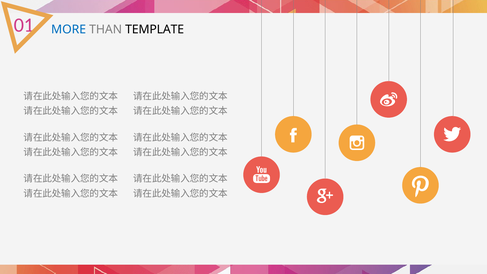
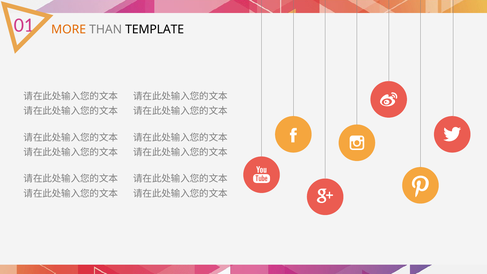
MORE colour: blue -> orange (69, 29)
